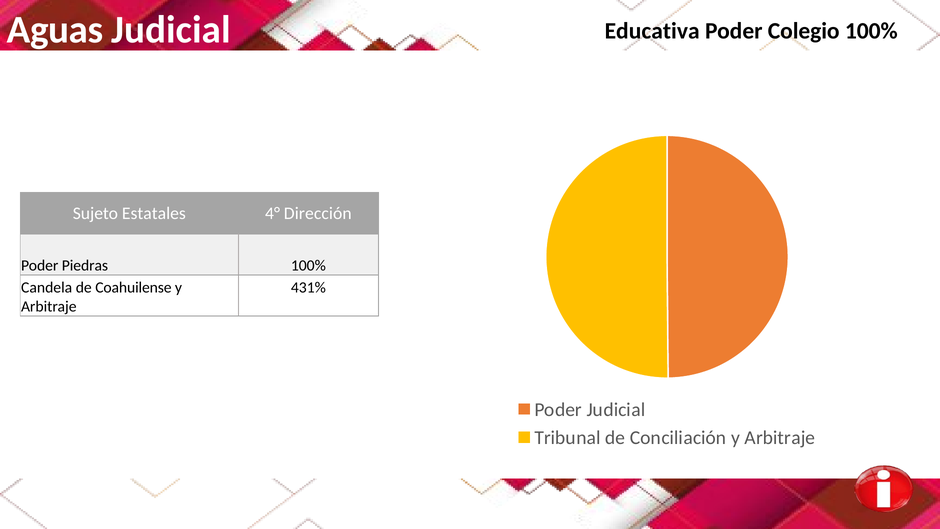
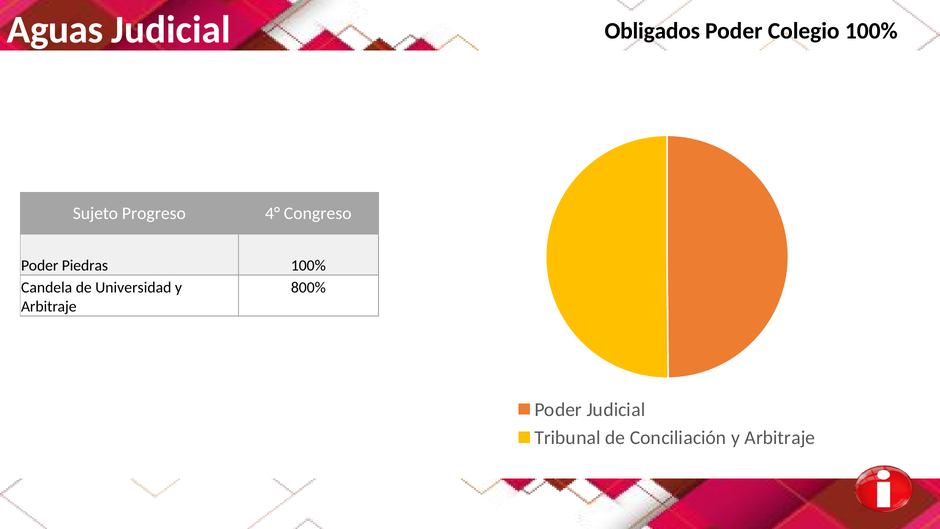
Educativa: Educativa -> Obligados (652, 31)
Estatales: Estatales -> Progreso (154, 213)
Dirección: Dirección -> Congreso (318, 213)
Coahuilense: Coahuilense -> Universidad (133, 287)
431%: 431% -> 800% (308, 287)
